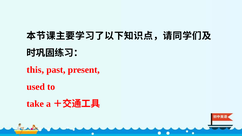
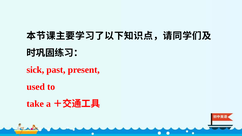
this: this -> sick (35, 70)
